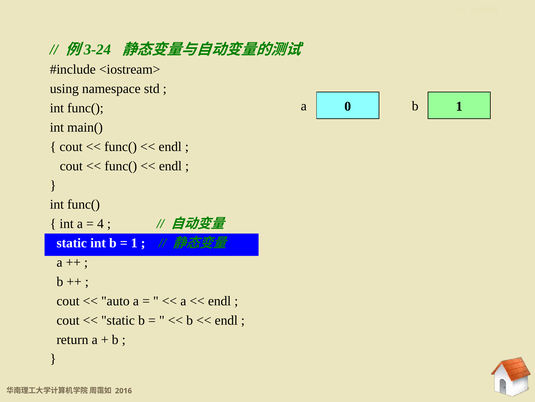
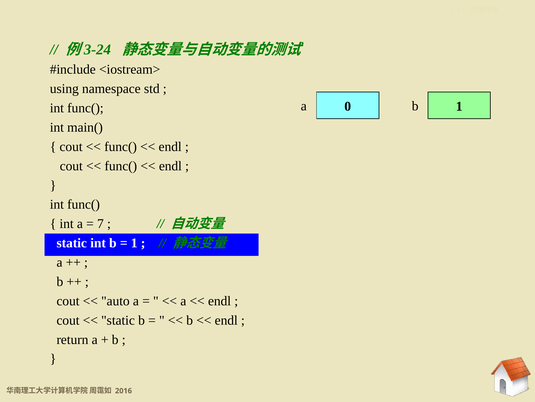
4: 4 -> 7 (100, 223)
